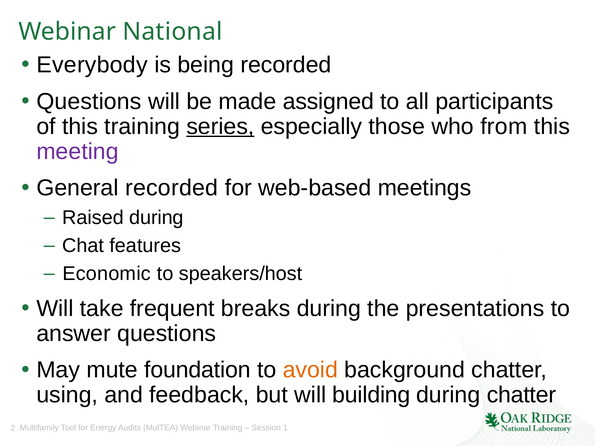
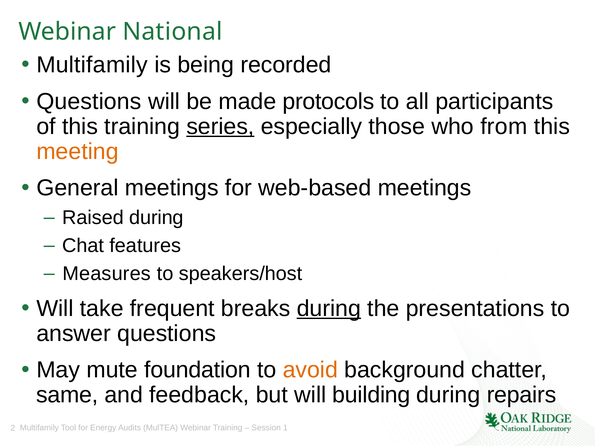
Everybody: Everybody -> Multifamily (92, 65)
assigned: assigned -> protocols (328, 102)
meeting colour: purple -> orange (77, 151)
General recorded: recorded -> meetings (172, 188)
Economic: Economic -> Measures (107, 274)
during underline: none -> present (329, 309)
using: using -> same (67, 395)
during chatter: chatter -> repairs (521, 395)
